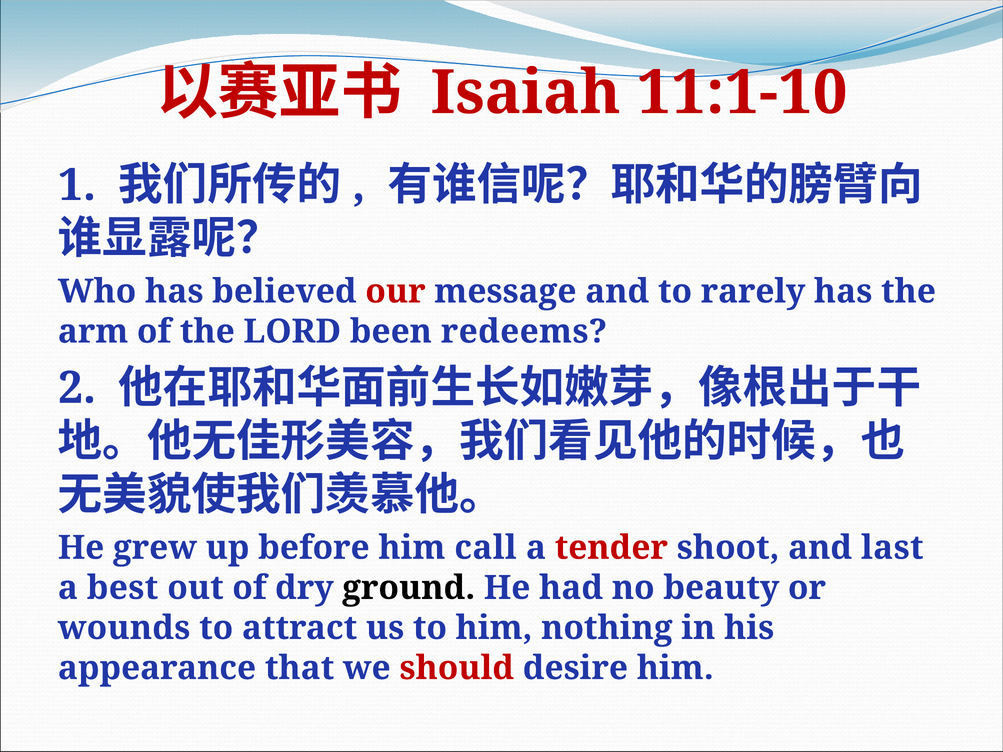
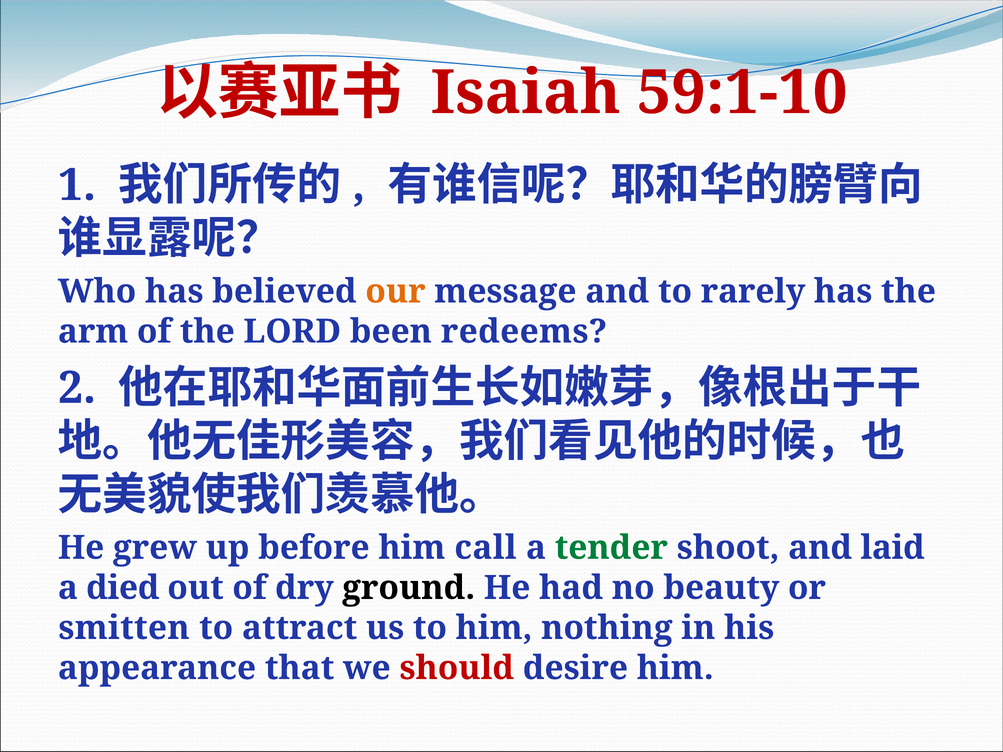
11:1-10: 11:1-10 -> 59:1-10 (742, 93)
our colour: red -> orange (396, 292)
tender colour: red -> green (611, 548)
last: last -> laid (893, 548)
best: best -> died (123, 588)
wounds: wounds -> smitten (124, 628)
